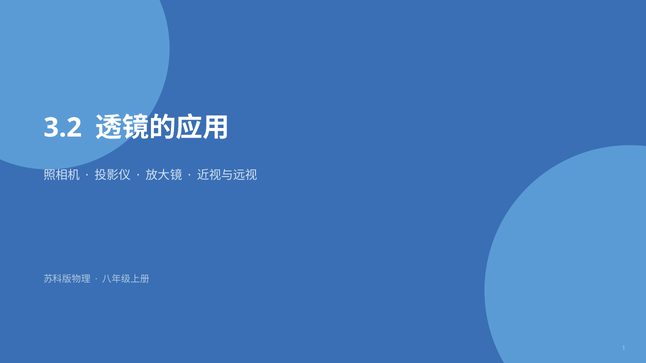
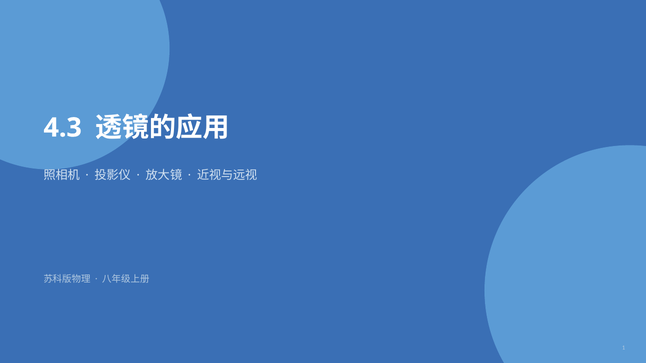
3.2: 3.2 -> 4.3 (63, 128)
